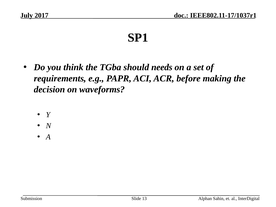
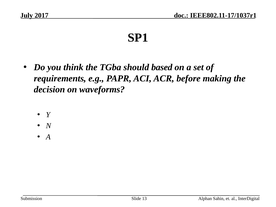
needs: needs -> based (162, 67)
